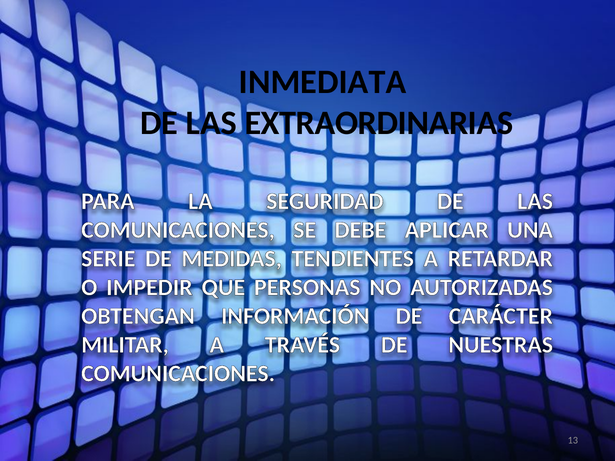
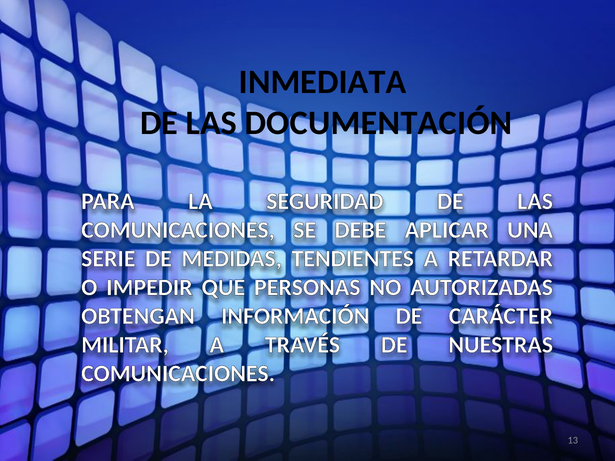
EXTRAORDINARIAS: EXTRAORDINARIAS -> DOCUMENTACIÓN (379, 123)
